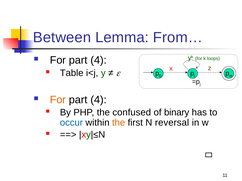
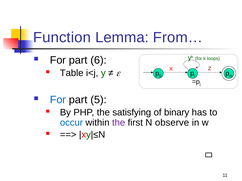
Between: Between -> Function (62, 38)
4: 4 -> 6 (99, 60)
For colour: orange -> blue (58, 100)
4: 4 -> 5 (99, 100)
confused: confused -> satisfying (132, 113)
the colour: orange -> purple (119, 123)
reversal: reversal -> observe (172, 123)
